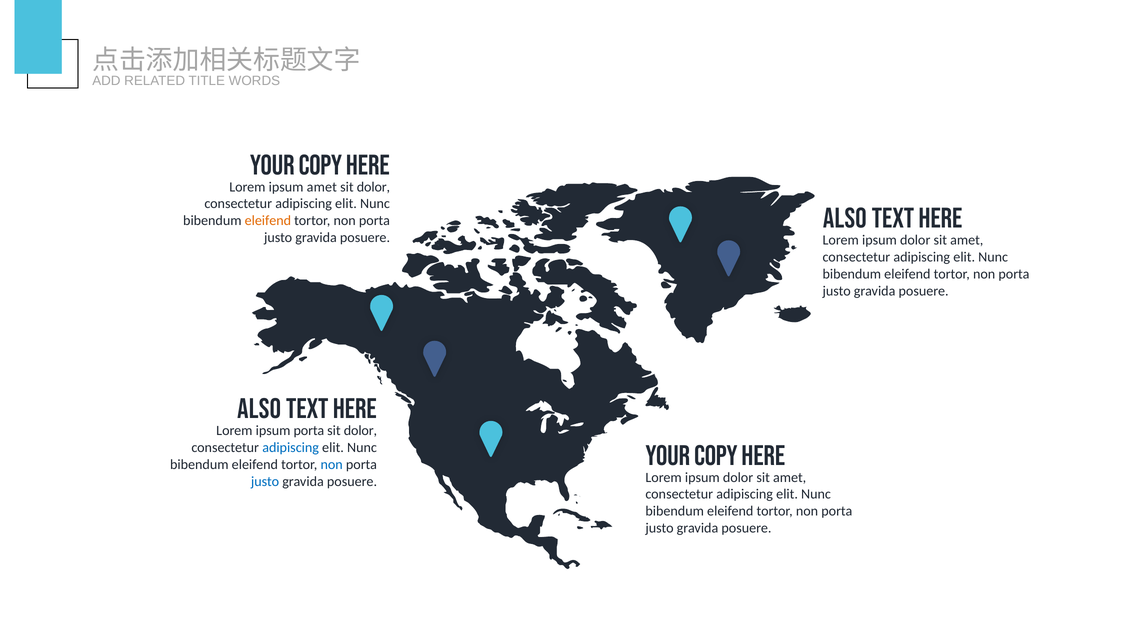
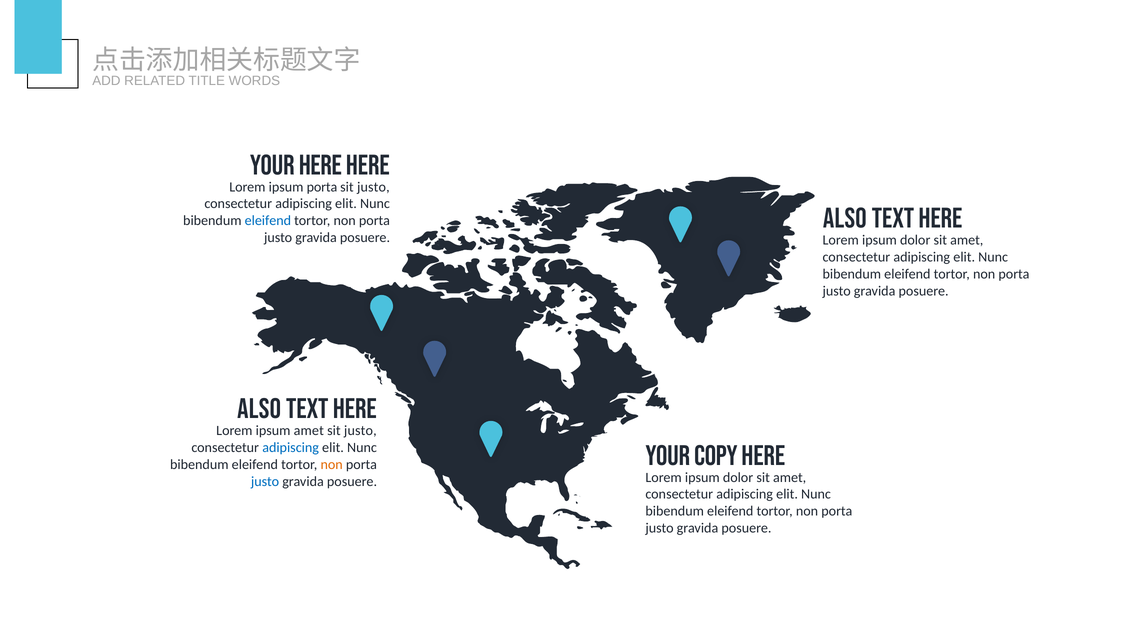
copy: copy -> here (320, 165)
ipsum amet: amet -> porta (322, 187)
dolor: dolor -> justo (373, 187)
eleifend colour: orange -> blue (268, 221)
ipsum porta: porta -> amet (309, 430)
dolor: dolor -> justo (360, 430)
non colour: blue -> orange (332, 464)
